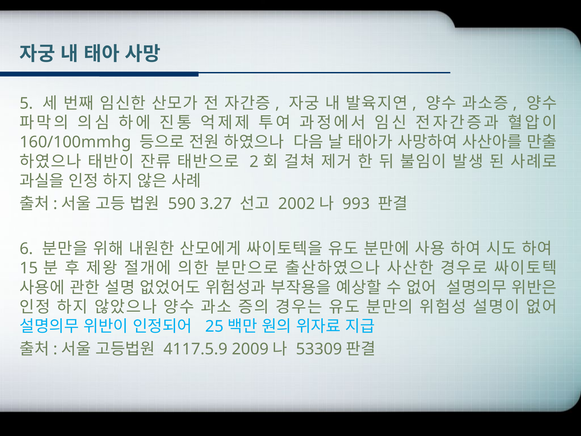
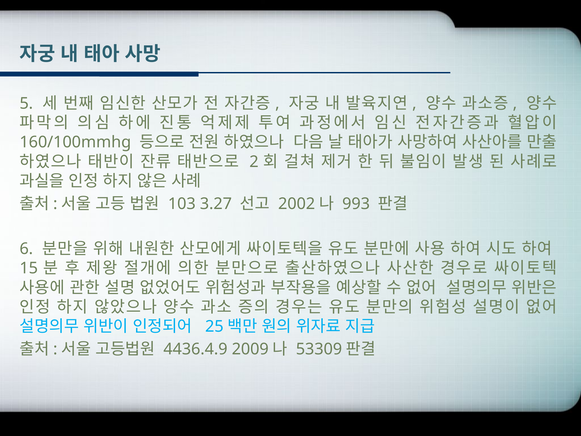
590: 590 -> 103 (182, 204)
4117.5.9: 4117.5.9 -> 4436.4.9 (195, 349)
